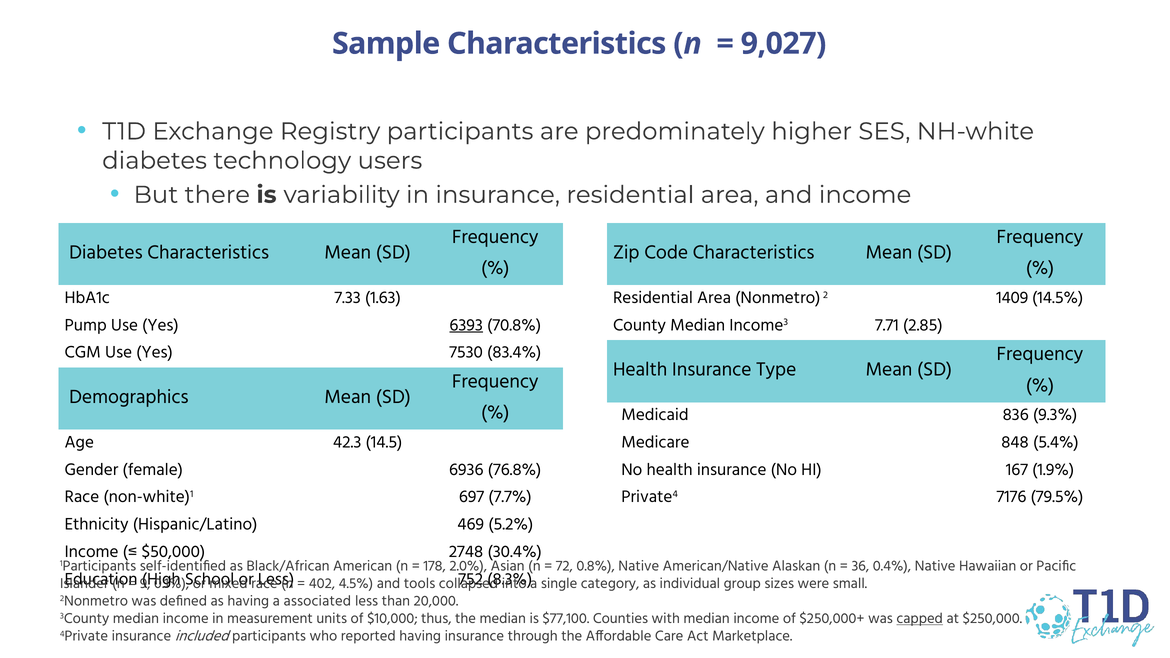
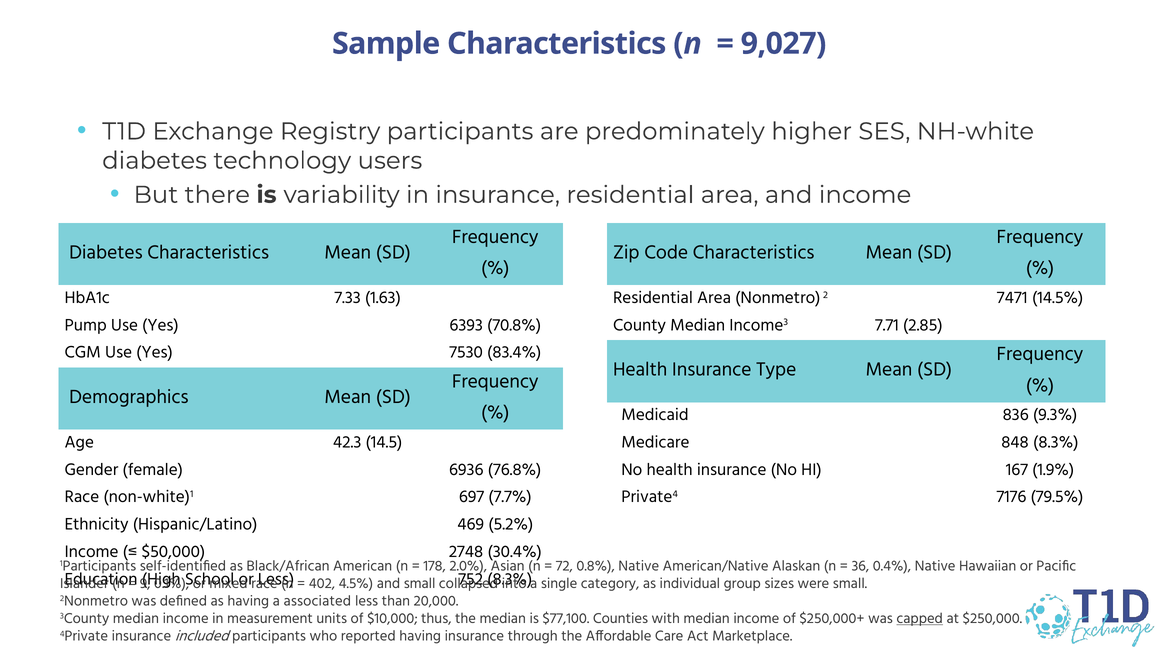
1409: 1409 -> 7471 (1012, 298)
6393 underline: present -> none (466, 325)
848 5.4%: 5.4% -> 8.3% (1056, 442)
and tools: tools -> small (420, 584)
